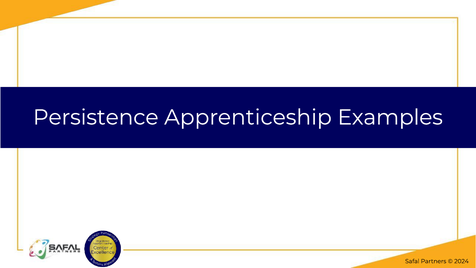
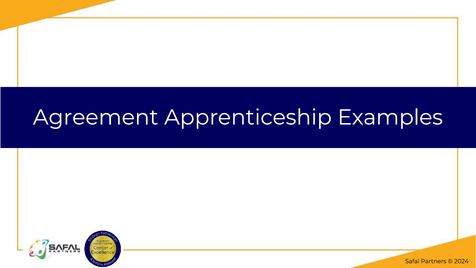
Persistence: Persistence -> Agreement (96, 117)
